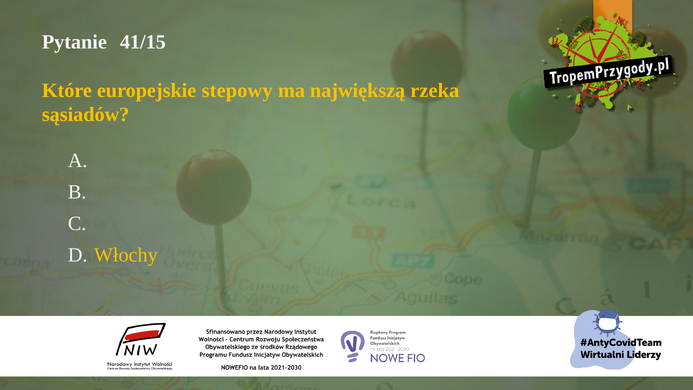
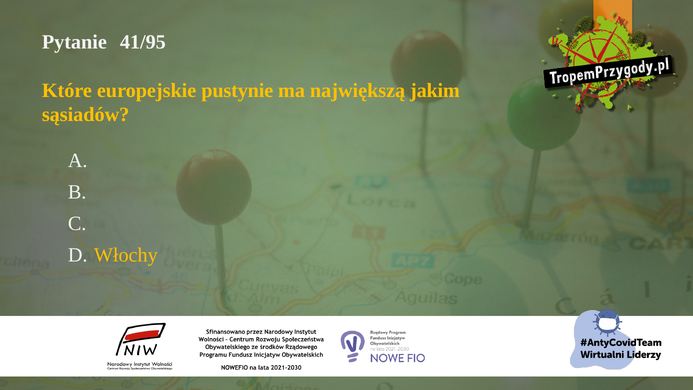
41/15: 41/15 -> 41/95 (143, 42)
stepowy: stepowy -> pustynie (237, 90)
rzeka: rzeka -> jakim (435, 90)
